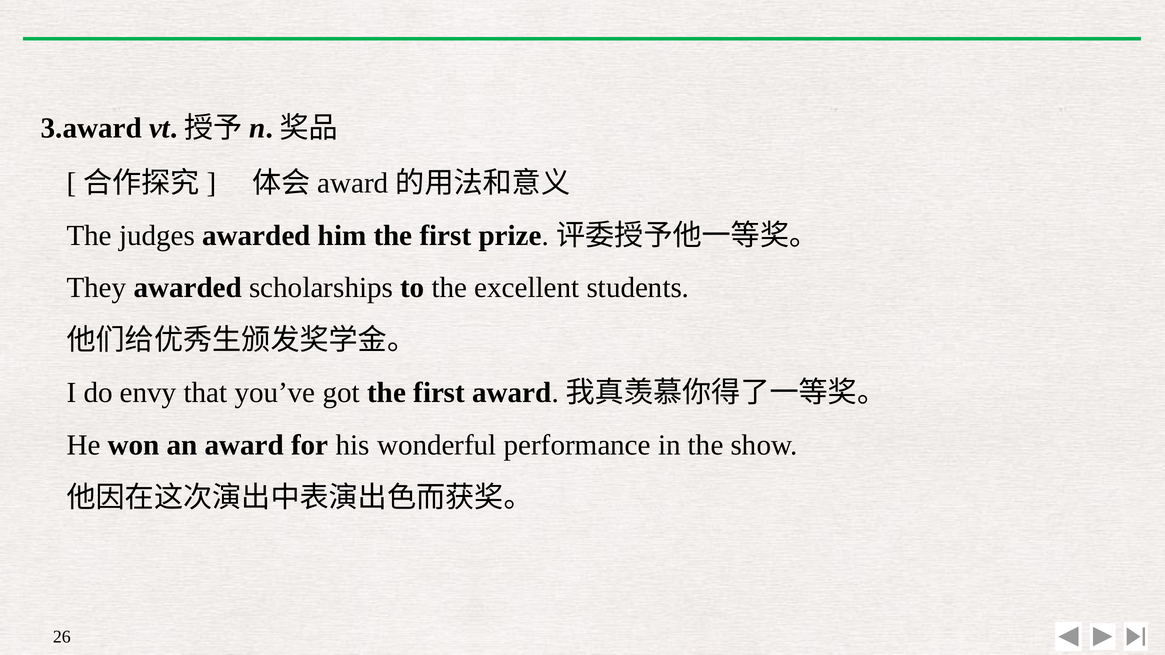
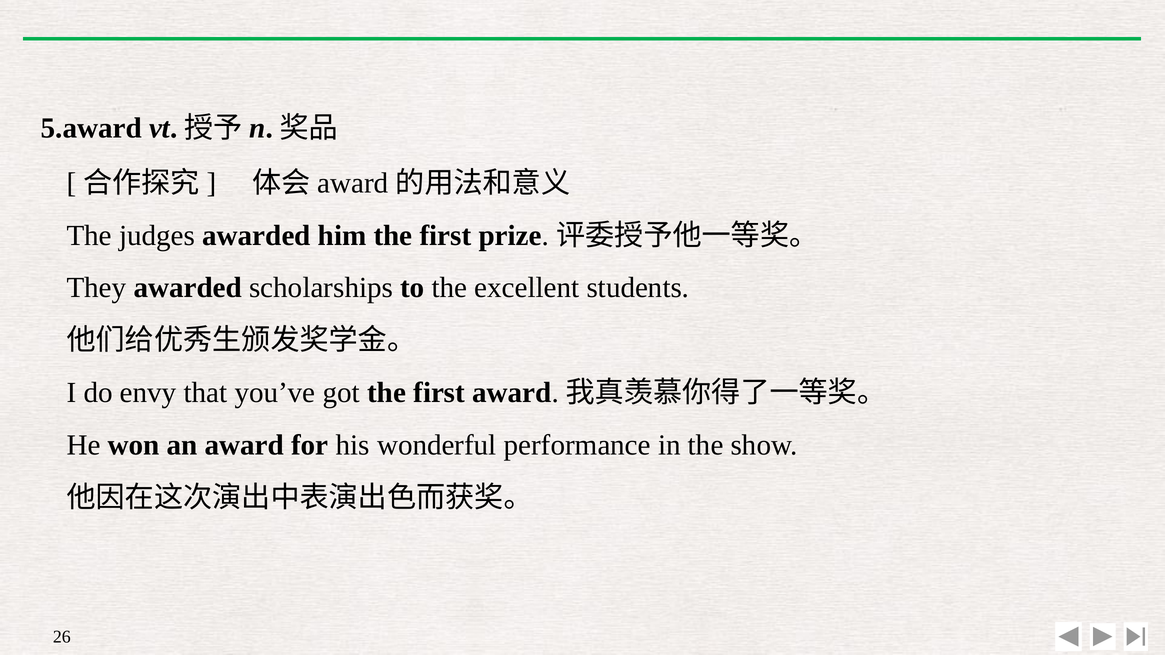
3.award: 3.award -> 5.award (91, 128)
